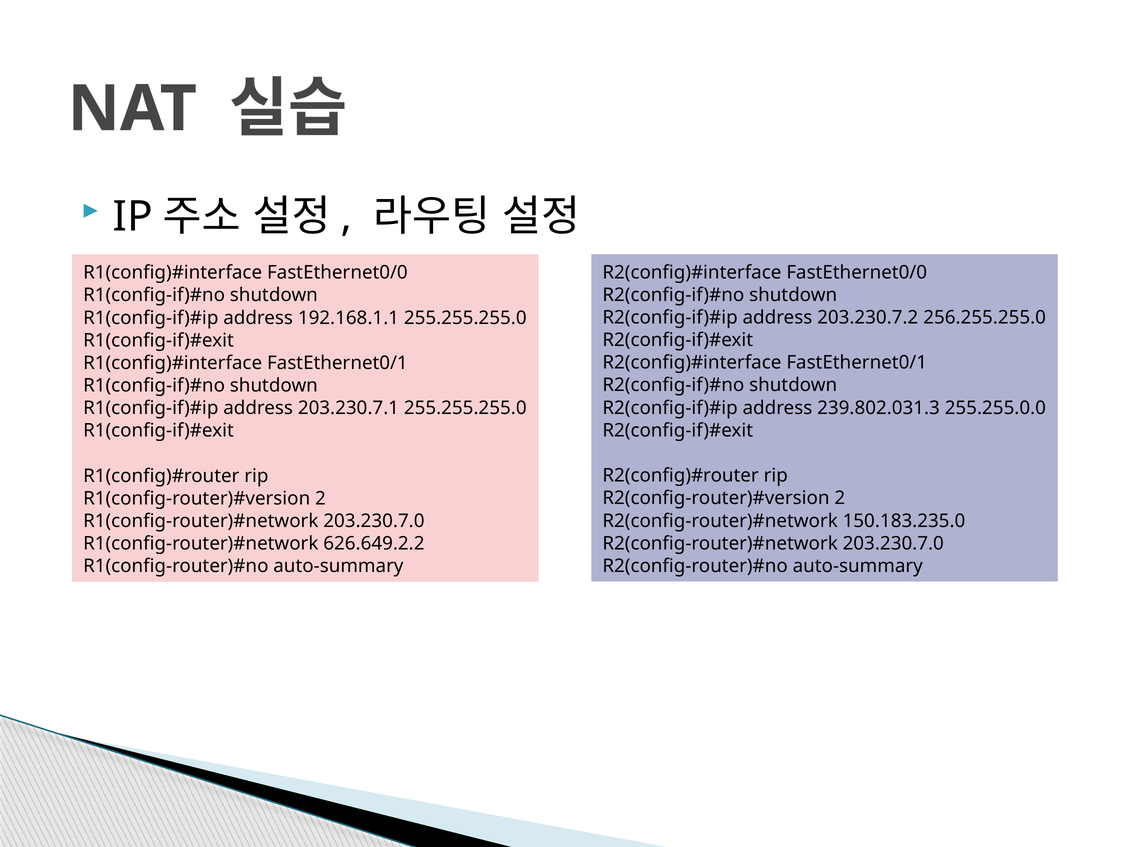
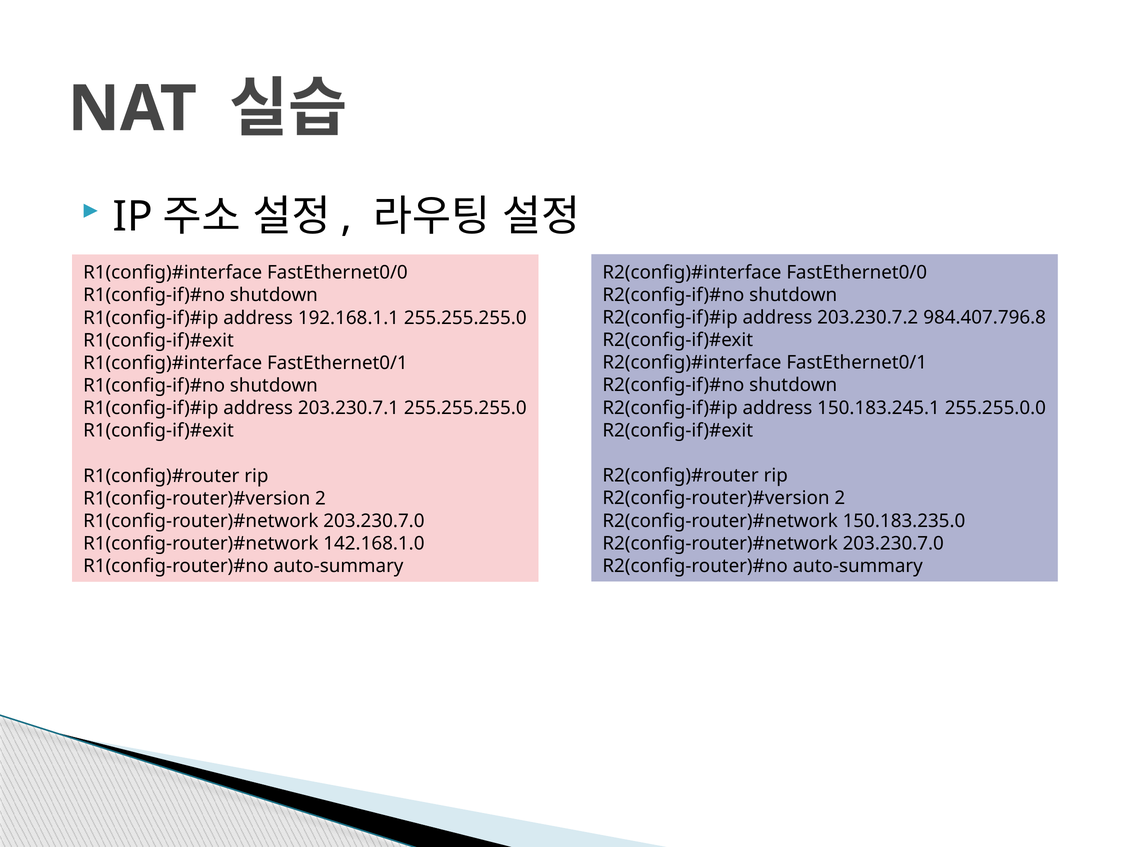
256.255.255.0: 256.255.255.0 -> 984.407.796.8 (985, 318)
239.802.031.3: 239.802.031.3 -> 150.183.245.1 (879, 408)
626.649.2.2: 626.649.2.2 -> 142.168.1.0 (374, 544)
